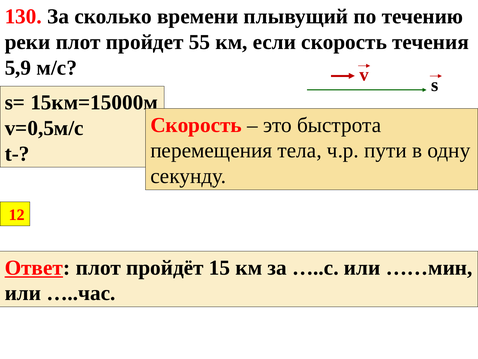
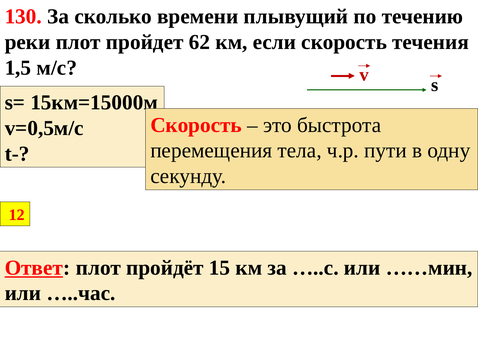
55: 55 -> 62 (200, 42)
5,9: 5,9 -> 1,5 (18, 68)
